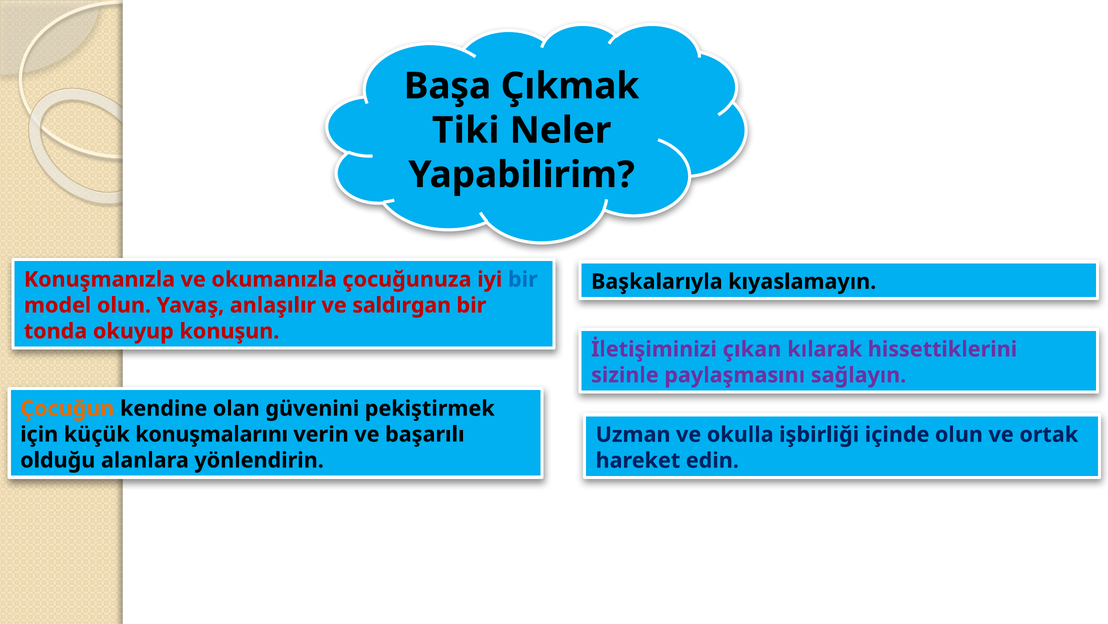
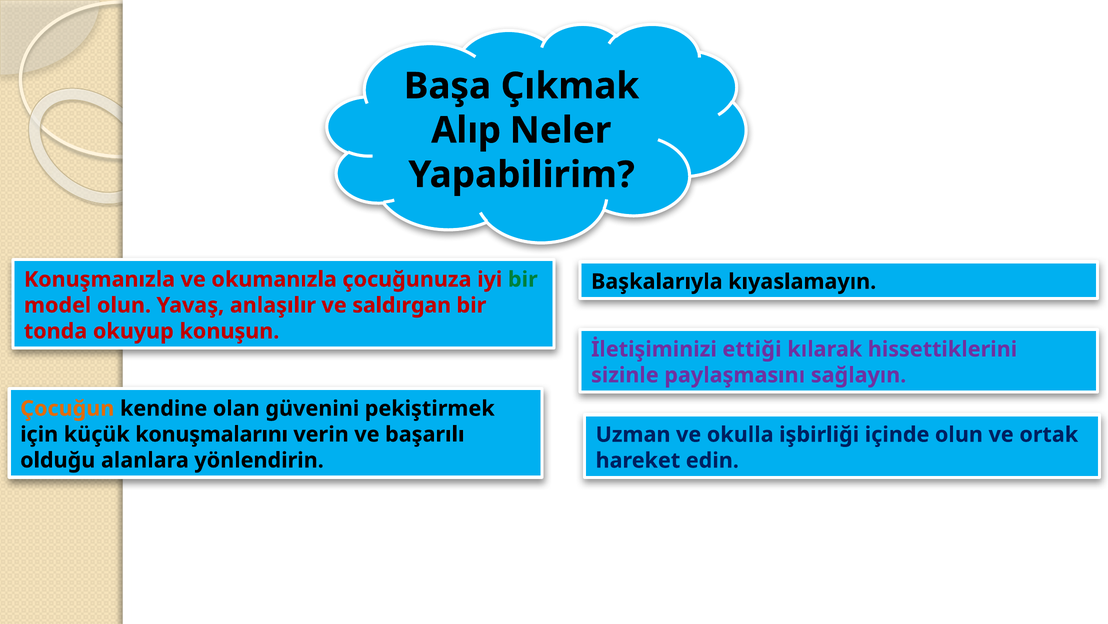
Tiki: Tiki -> Alıp (466, 130)
bir colour: blue -> green (523, 279)
çıkan: çıkan -> ettiği (752, 349)
